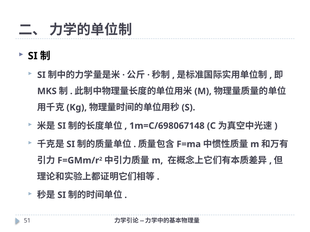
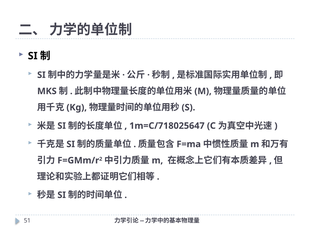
1m=C/698067148: 1m=C/698067148 -> 1m=C/718025647 (167, 126)
